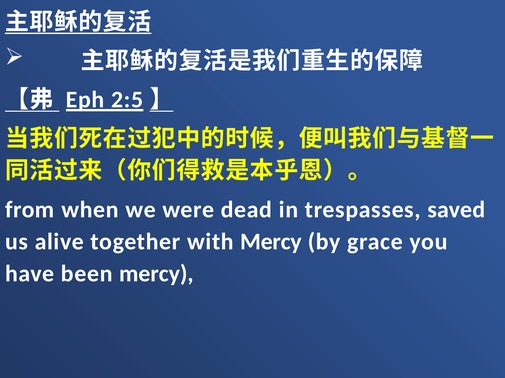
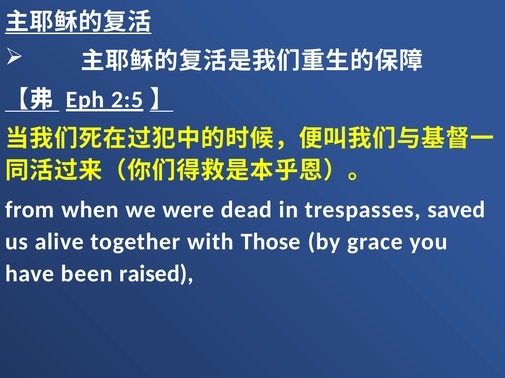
with Mercy: Mercy -> Those (271, 242)
been mercy: mercy -> raised (156, 274)
